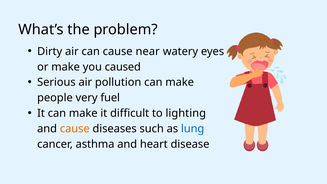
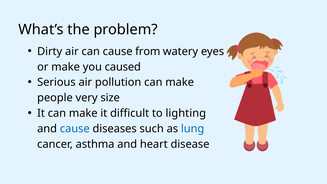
near: near -> from (148, 51)
fuel: fuel -> size (110, 98)
cause colour: orange -> blue (75, 129)
